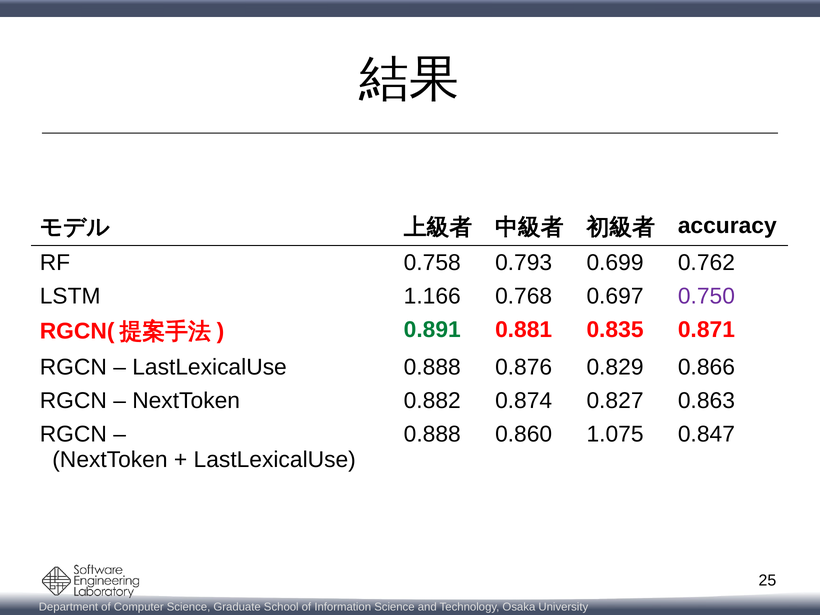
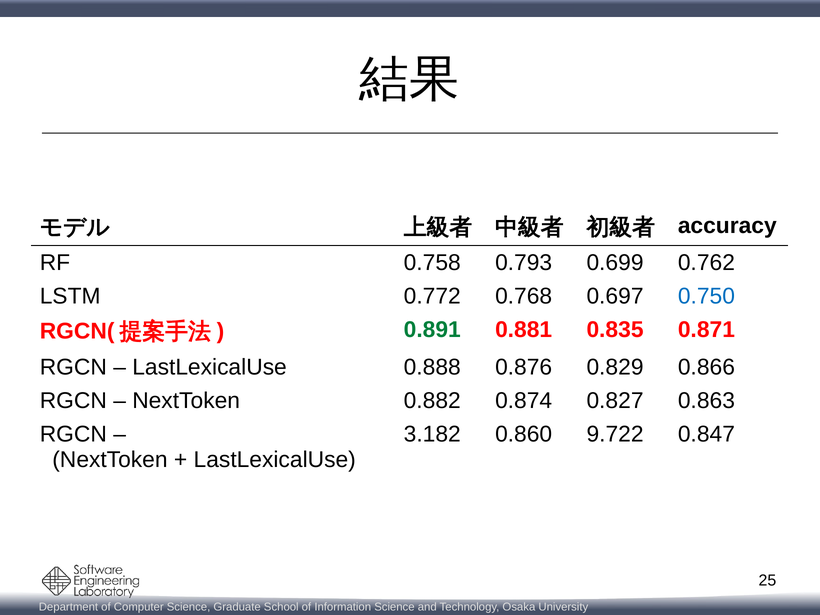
1.166: 1.166 -> 0.772 (432, 296)
0.750 colour: purple -> blue (706, 296)
0.888: 0.888 -> 3.182 (432, 434)
1.075: 1.075 -> 9.722 (615, 434)
